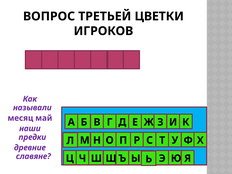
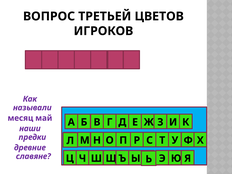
ЦВЕТКИ: ЦВЕТКИ -> ЦВЕТОВ (159, 16)
